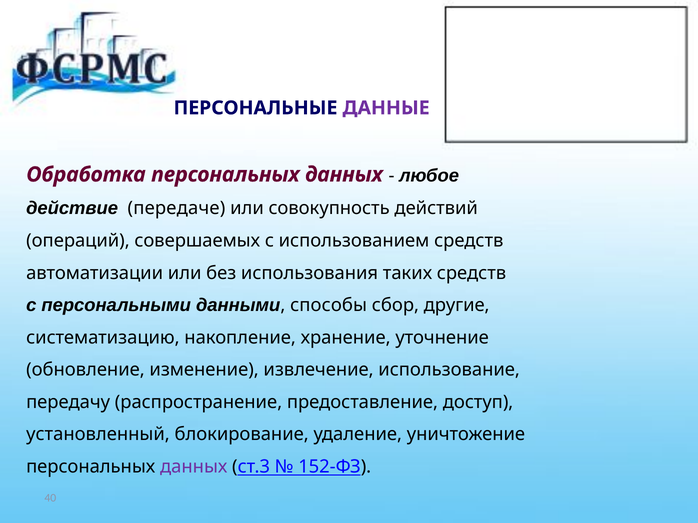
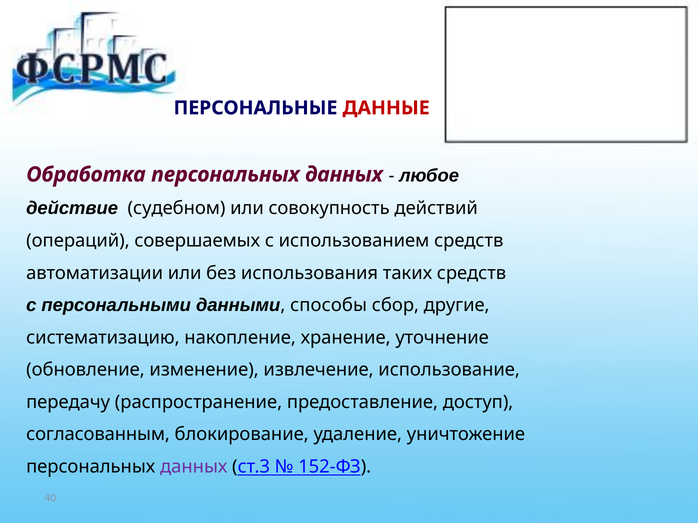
ДАННЫЕ colour: purple -> red (386, 108)
передаче: передаче -> судебном (177, 209)
установленный: установленный -> согласованным (98, 435)
